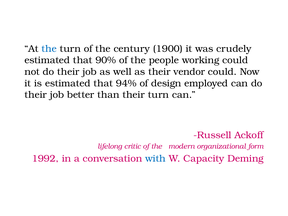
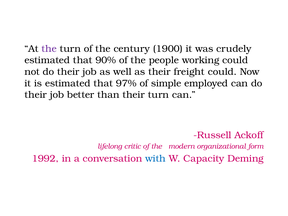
the colour: blue -> purple (49, 49)
vendor: vendor -> freight (189, 72)
94%: 94% -> 97% (126, 83)
design: design -> simple (166, 83)
